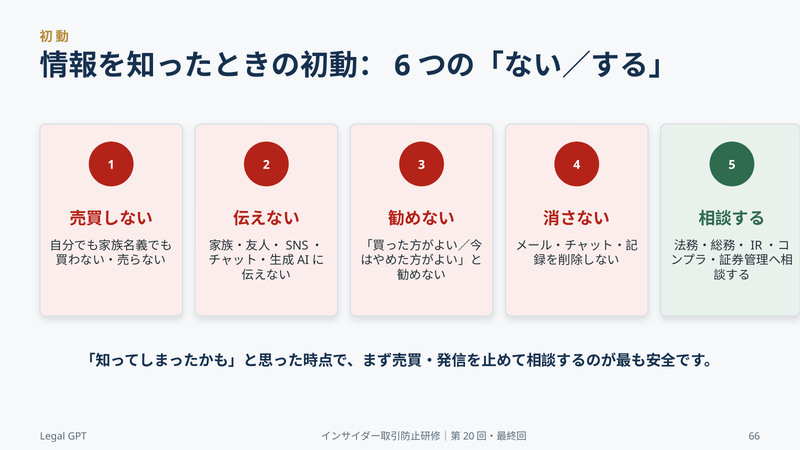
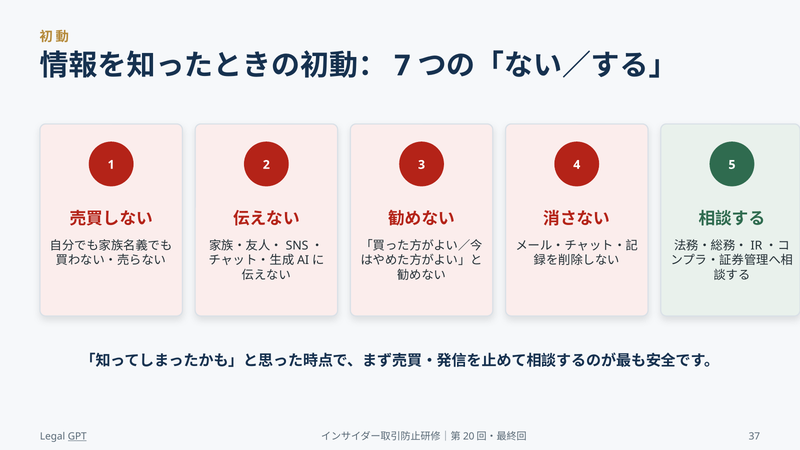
6: 6 -> 7 (402, 66)
GPT underline: none -> present (77, 436)
66: 66 -> 37 (754, 436)
